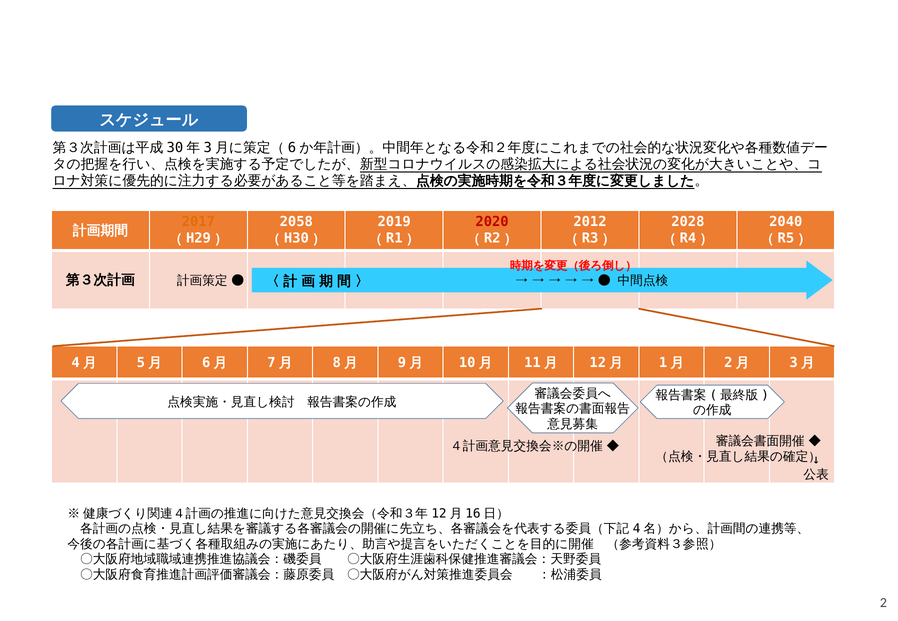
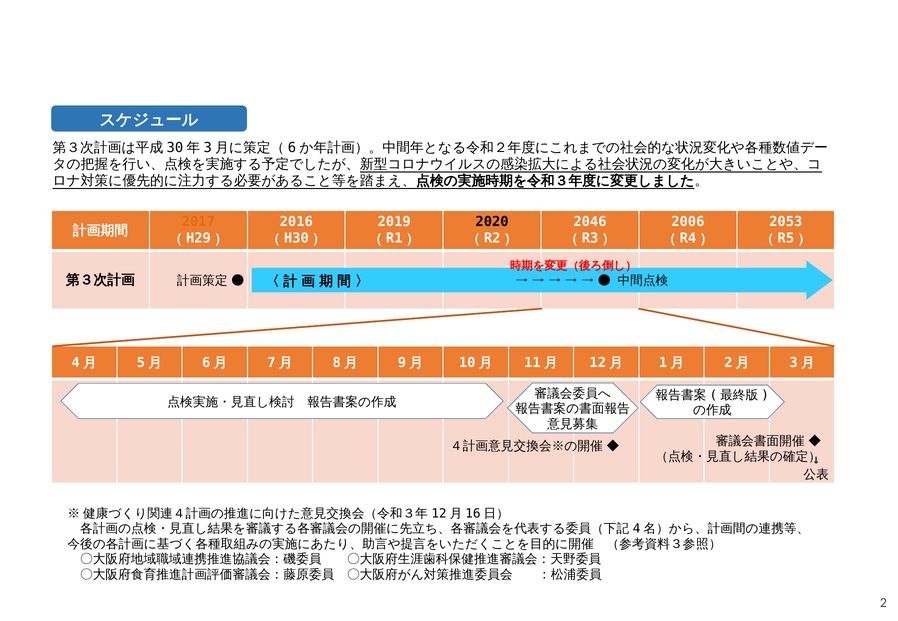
2058: 2058 -> 2016 (296, 222)
2020 colour: red -> black (492, 222)
2012: 2012 -> 2046 (590, 222)
2028: 2028 -> 2006 (688, 222)
2040: 2040 -> 2053 (786, 222)
